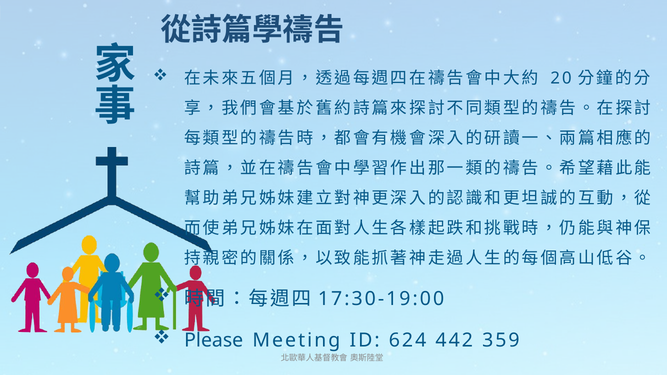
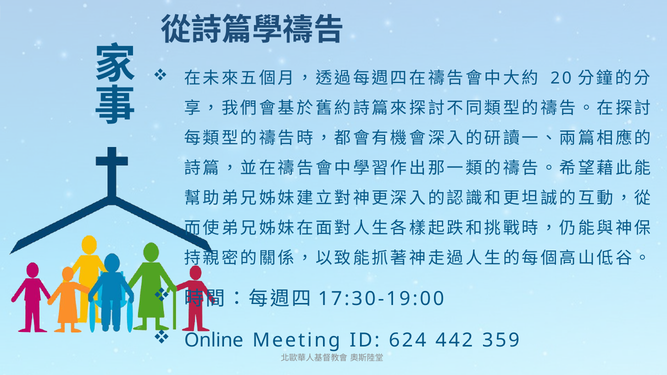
Please: Please -> Online (214, 341)
